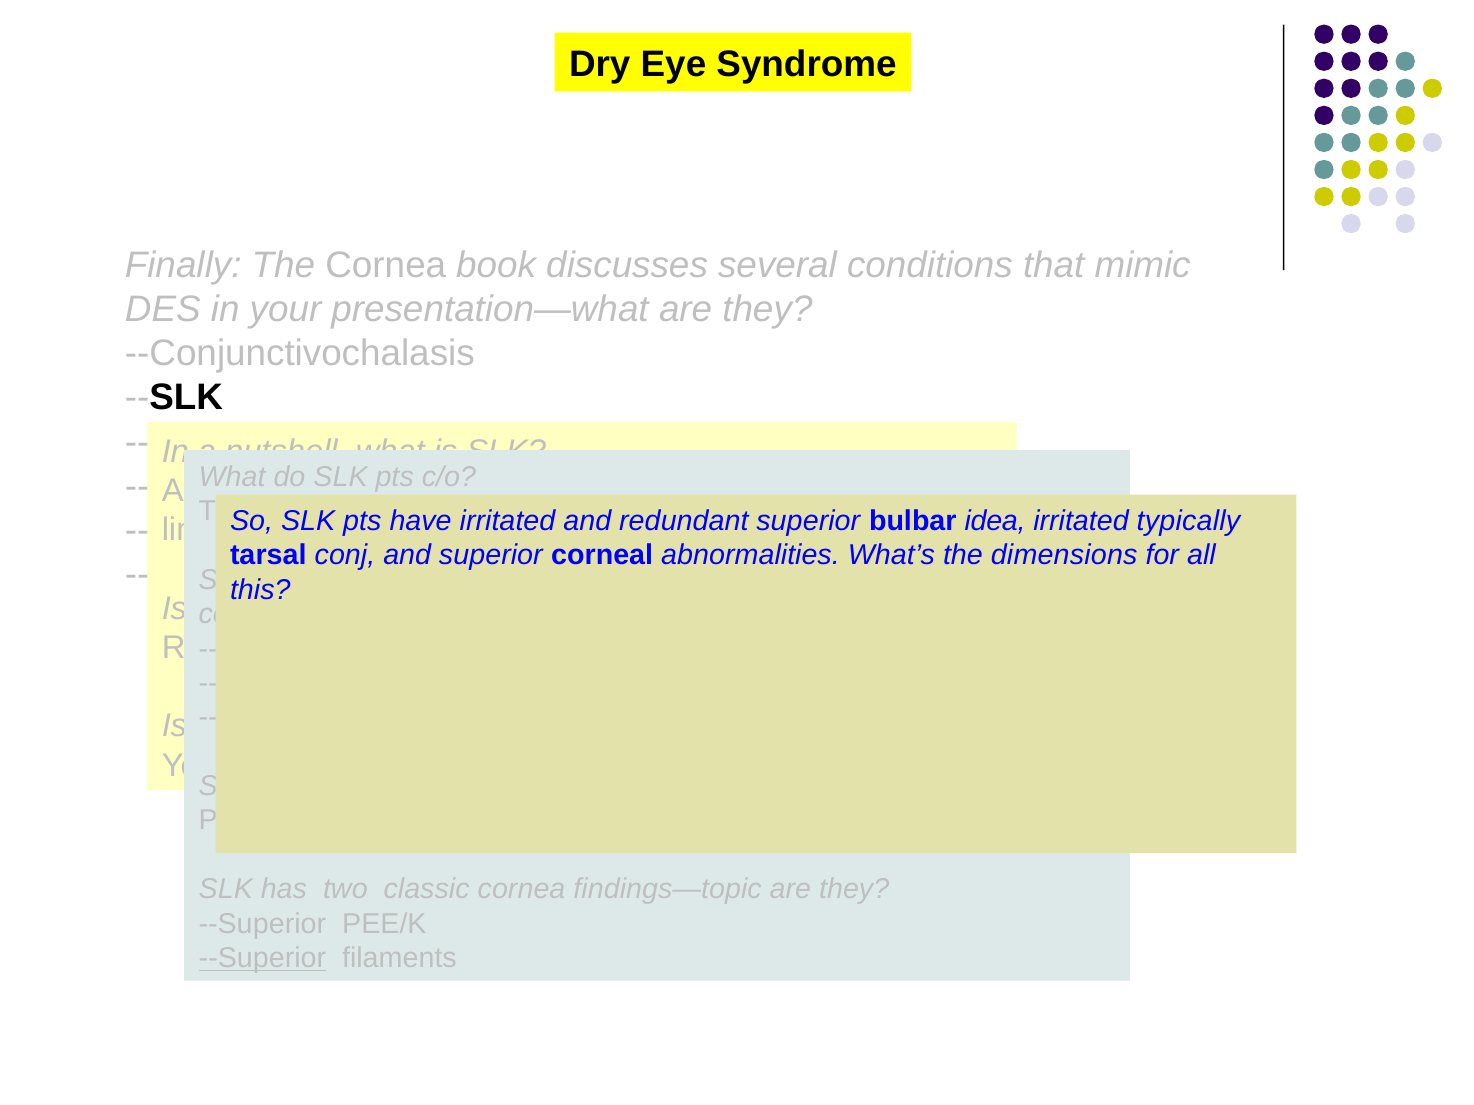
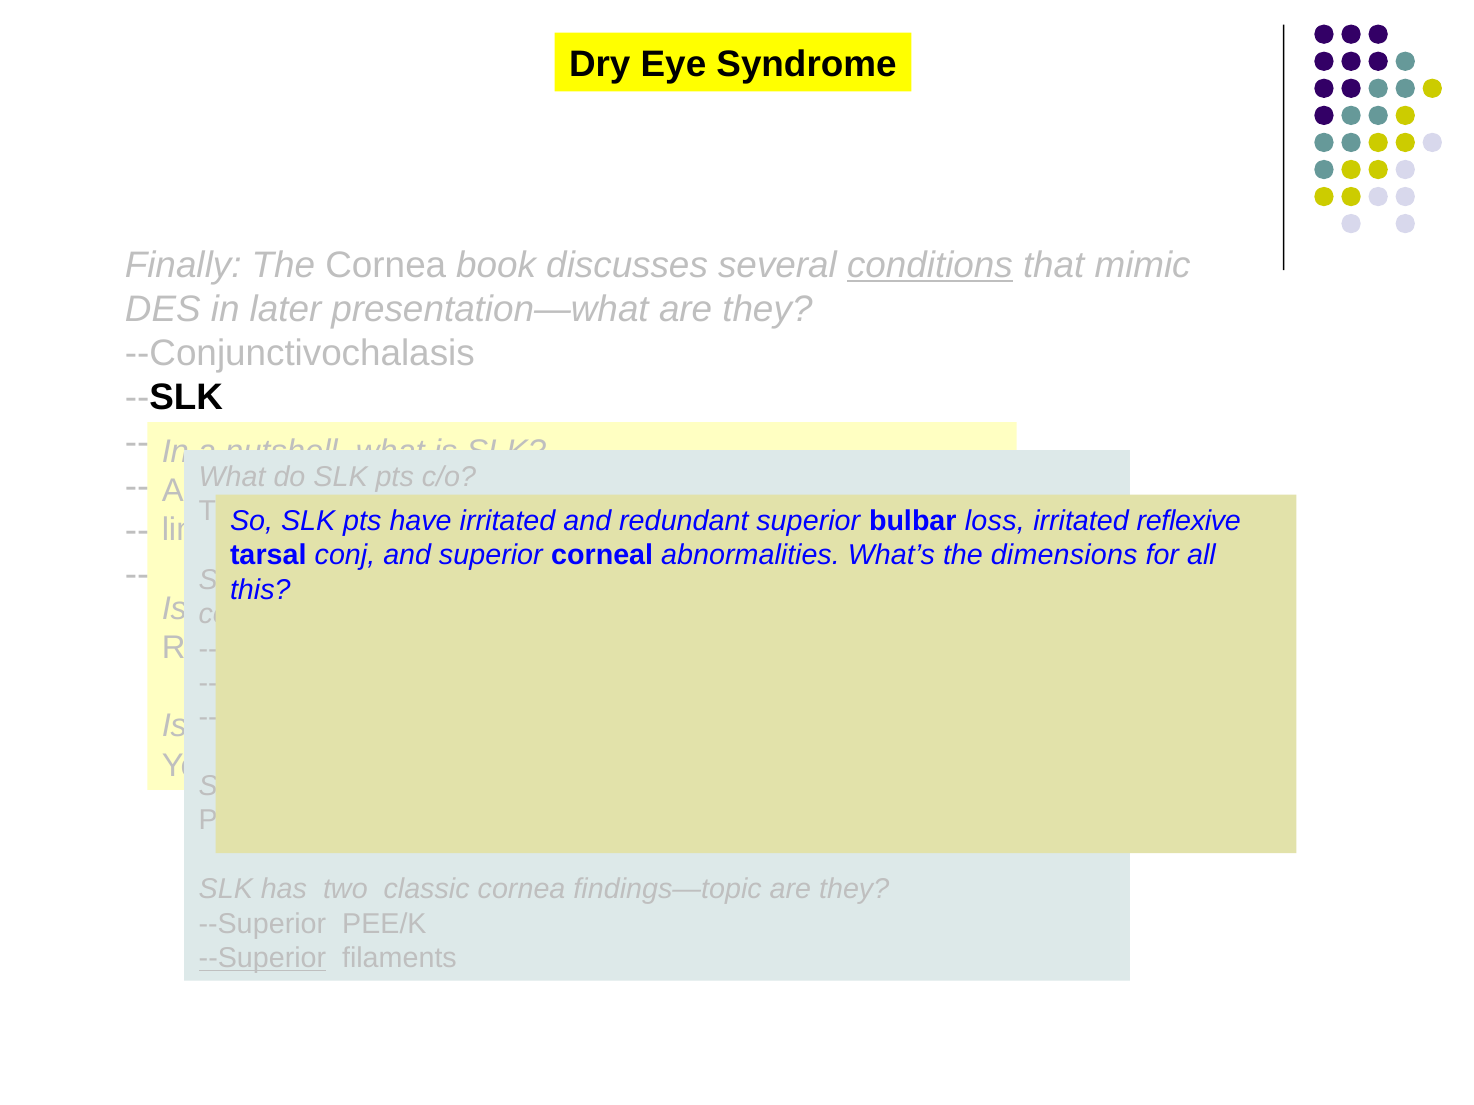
conditions underline: none -> present (930, 265)
your: your -> later (286, 310)
idea: idea -> loss (995, 521)
typically: typically -> reflexive (1189, 521)
